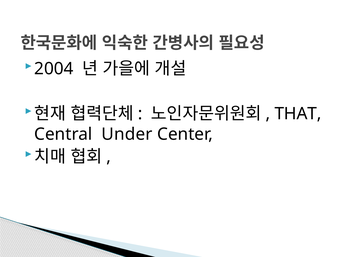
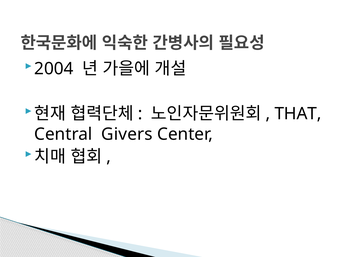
Under: Under -> Givers (127, 134)
